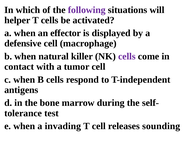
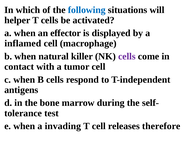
following colour: purple -> blue (87, 10)
defensive: defensive -> inflamed (23, 43)
sounding: sounding -> therefore (161, 126)
